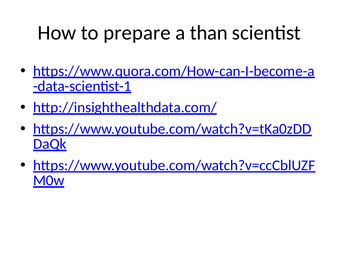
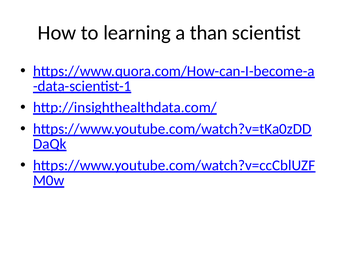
prepare: prepare -> learning (137, 33)
